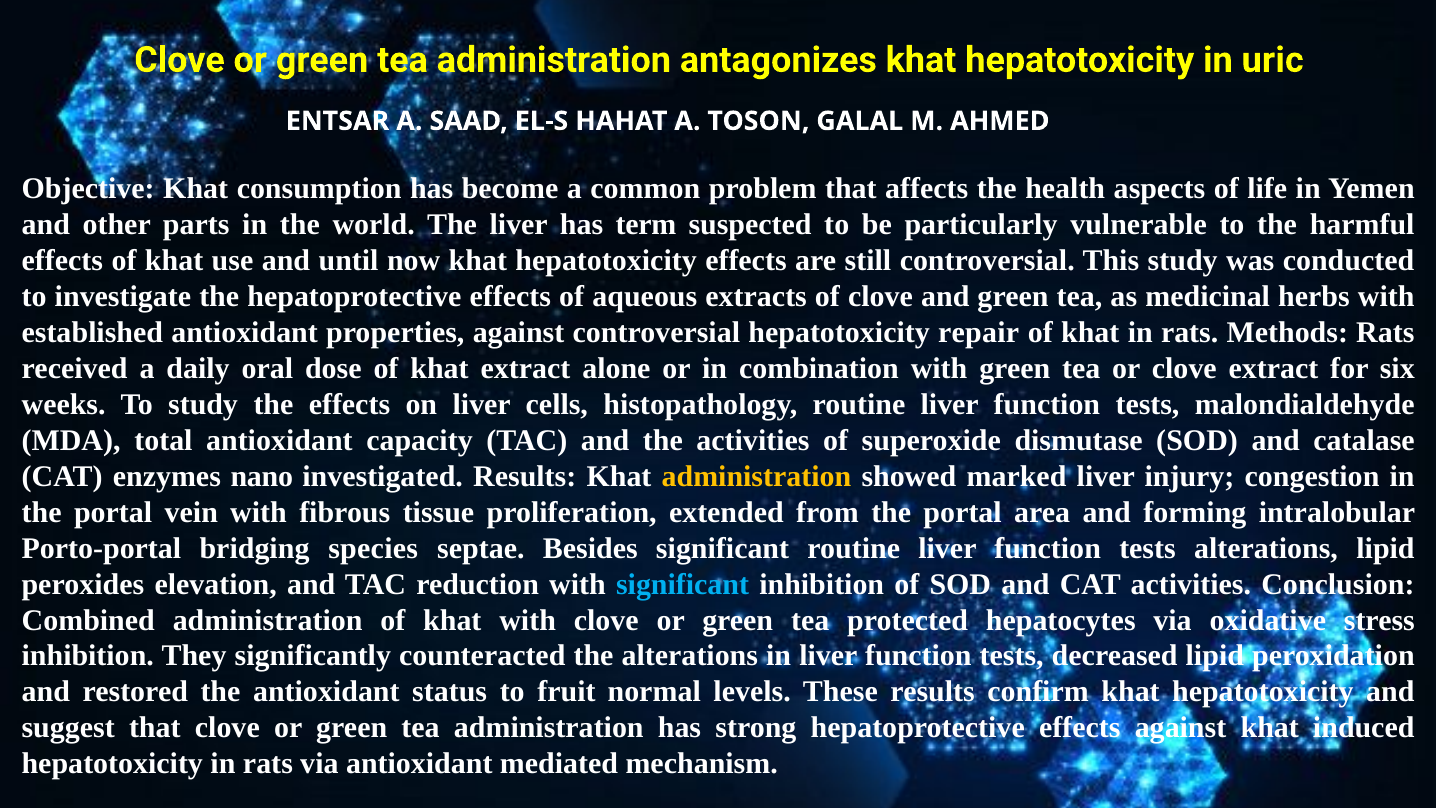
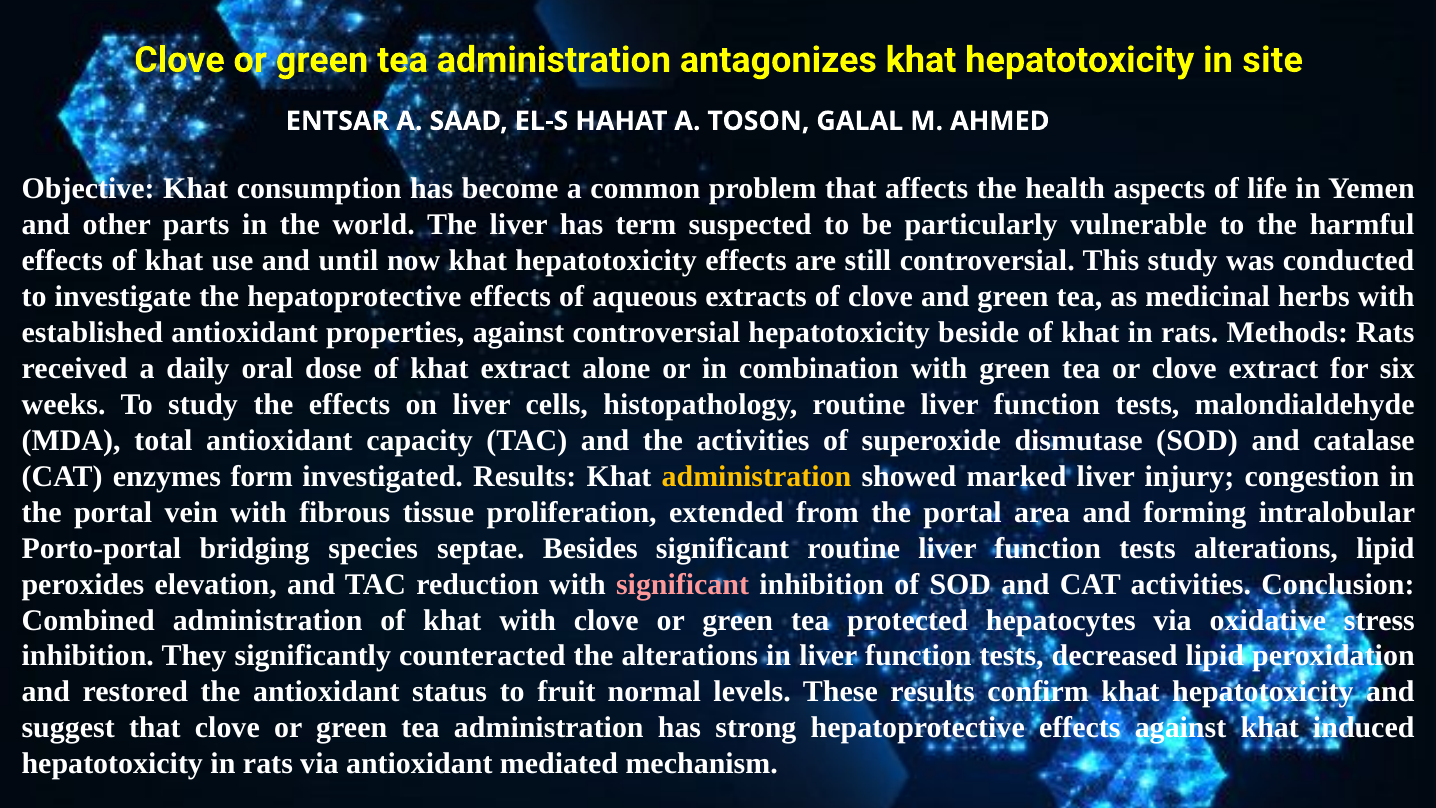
uric: uric -> site (1273, 60)
repair: repair -> beside (979, 333)
nano: nano -> form (262, 476)
significant colour: light blue -> pink (683, 584)
